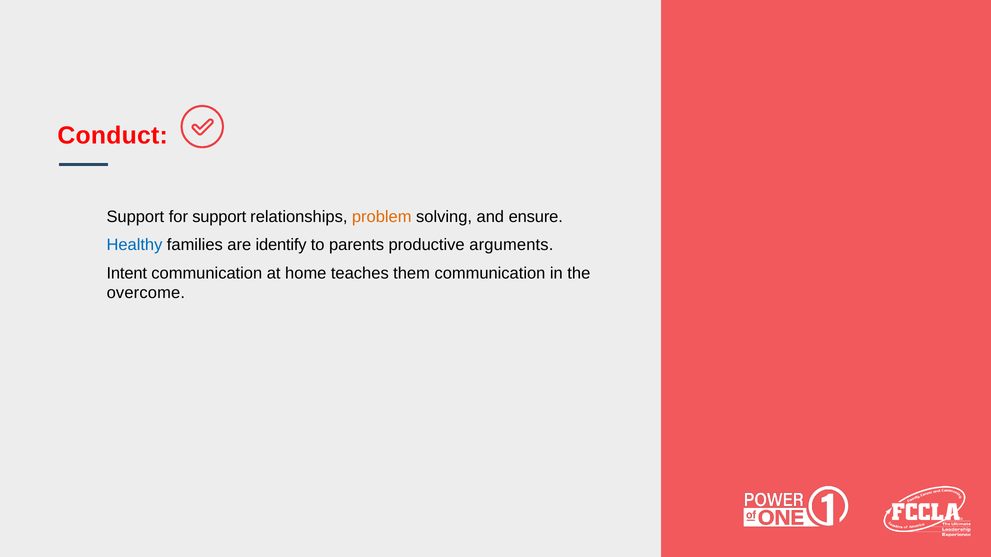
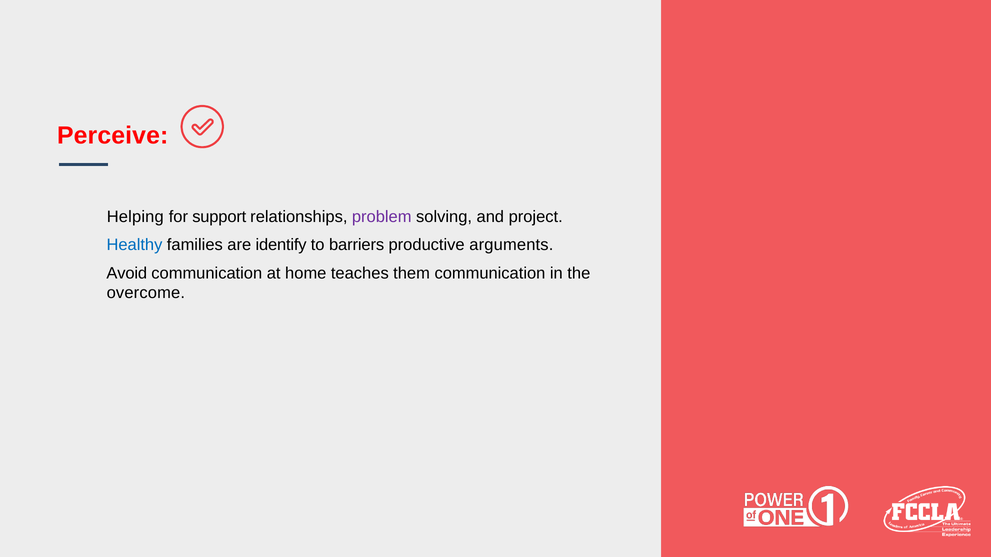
Conduct: Conduct -> Perceive (113, 136)
Support: Support -> Helping (135, 217)
problem colour: orange -> purple (382, 217)
ensure: ensure -> project (536, 217)
parents: parents -> barriers (357, 245)
Intent: Intent -> Avoid (127, 273)
